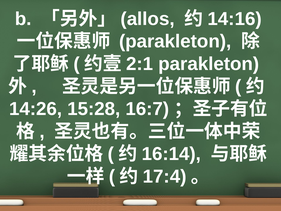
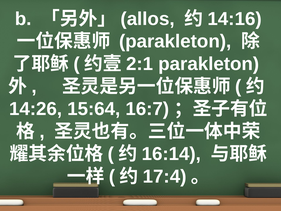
15:28: 15:28 -> 15:64 (94, 109)
